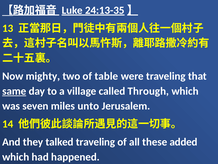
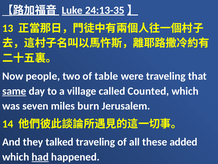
mighty: mighty -> people (43, 76)
Through: Through -> Counted (148, 91)
unto: unto -> burn (88, 106)
had underline: none -> present (40, 157)
